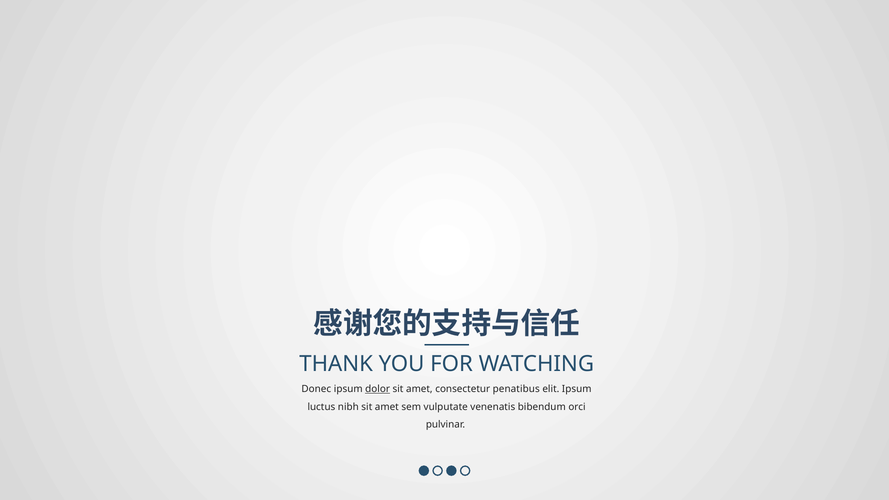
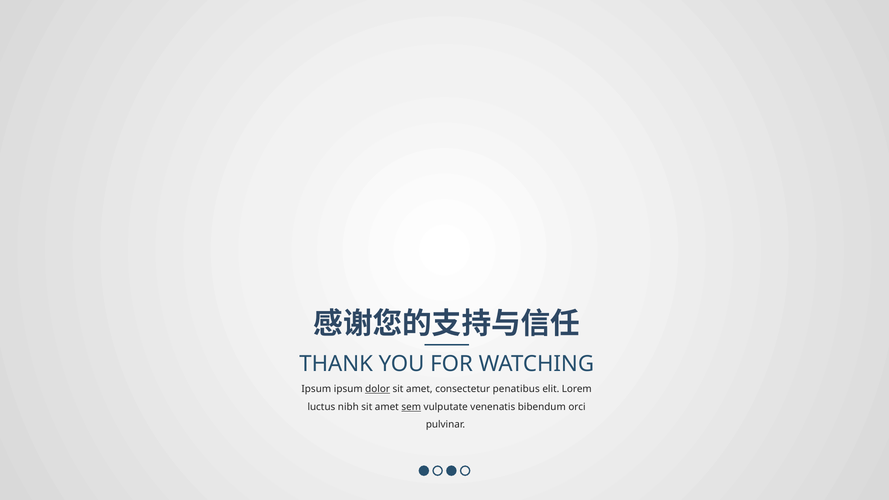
Donec: Donec -> Ipsum (316, 389)
elit Ipsum: Ipsum -> Lorem (577, 389)
sem underline: none -> present (411, 407)
